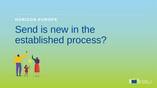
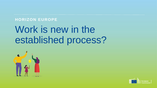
Send: Send -> Work (26, 30)
